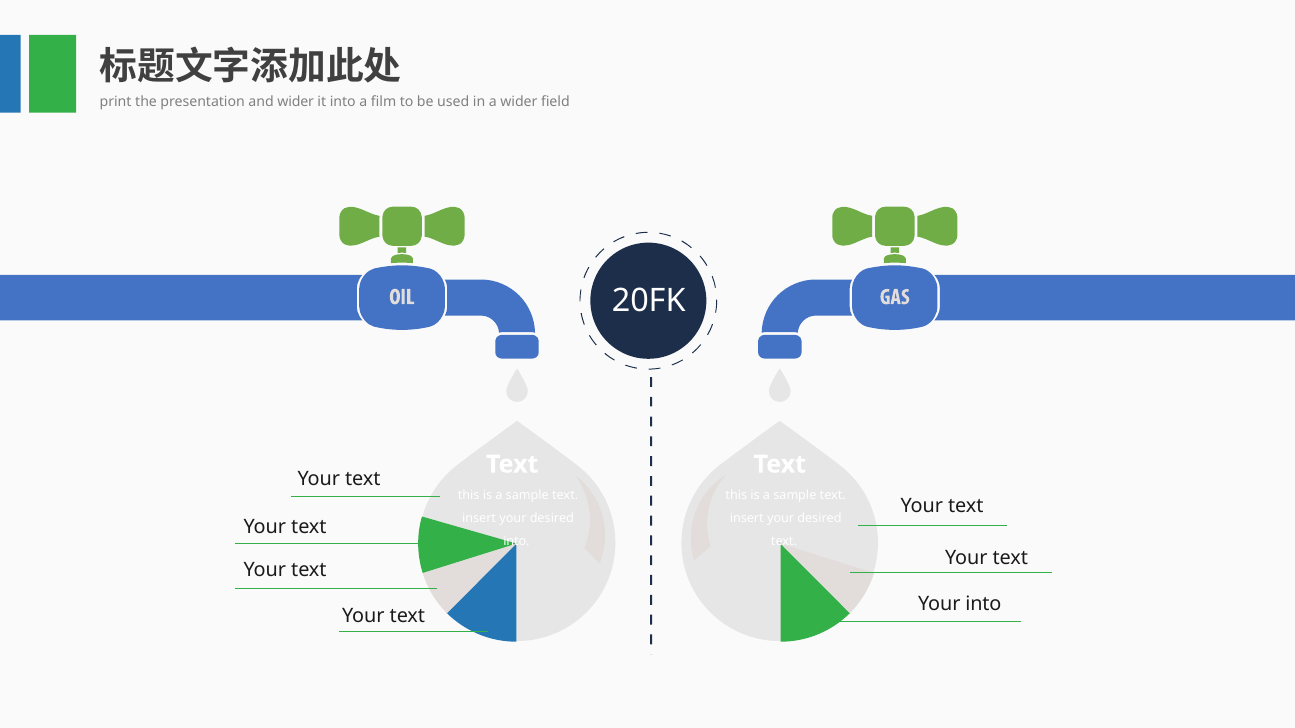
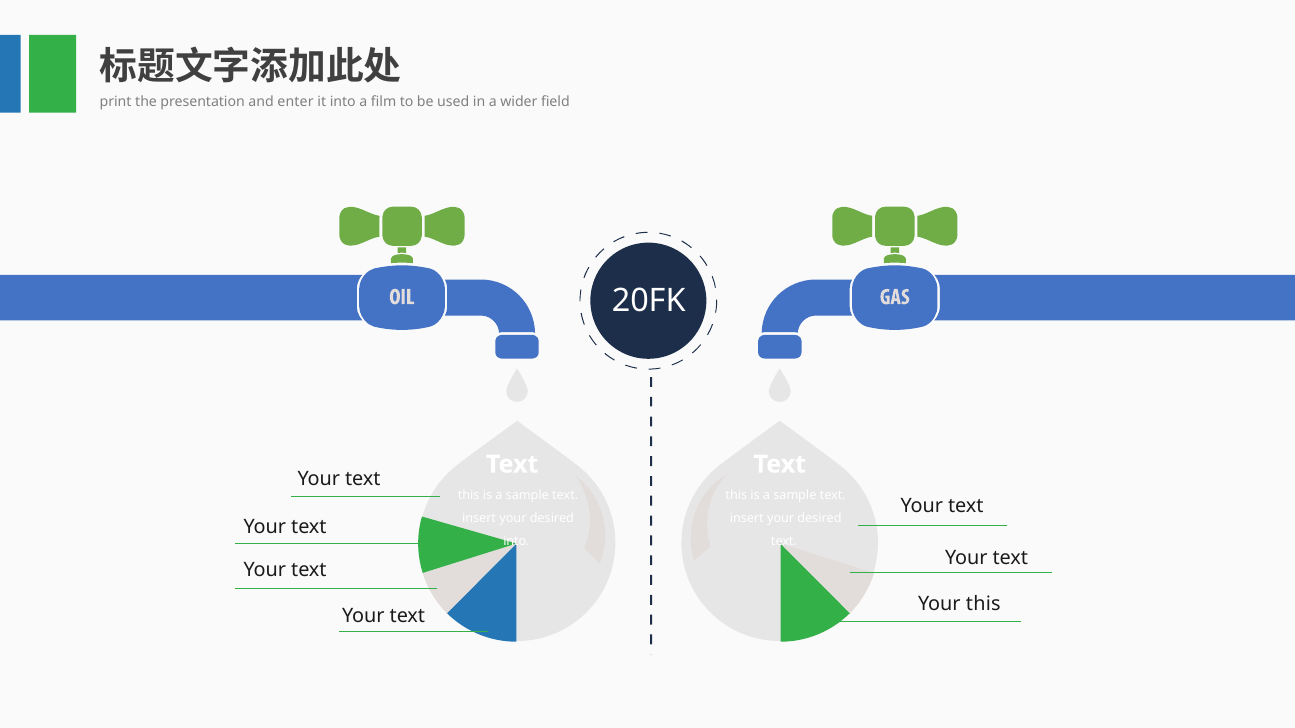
and wider: wider -> enter (296, 102)
Your into: into -> this (983, 604)
